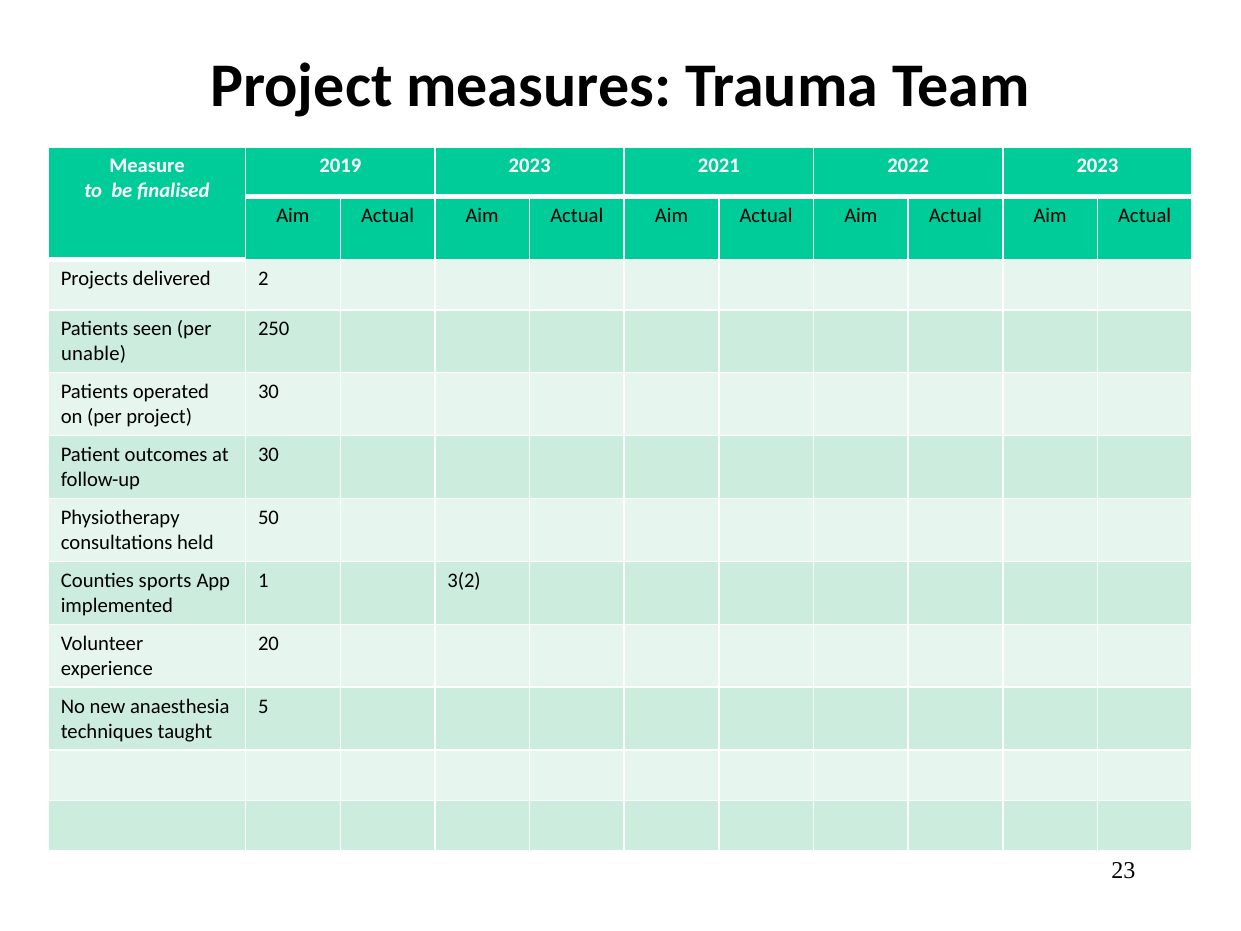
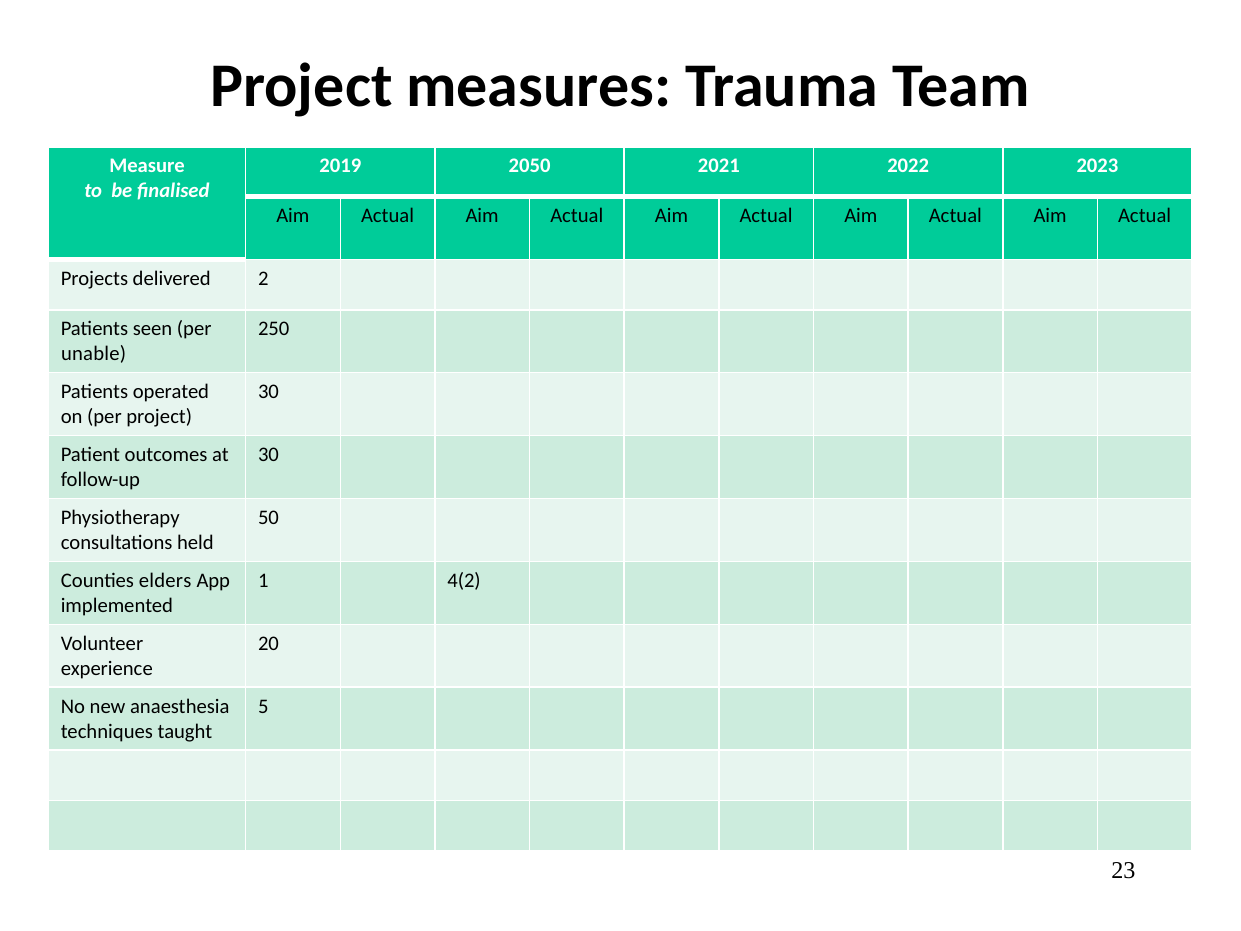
2019 2023: 2023 -> 2050 (530, 166)
sports: sports -> elders (165, 580)
3(2: 3(2 -> 4(2 (464, 580)
